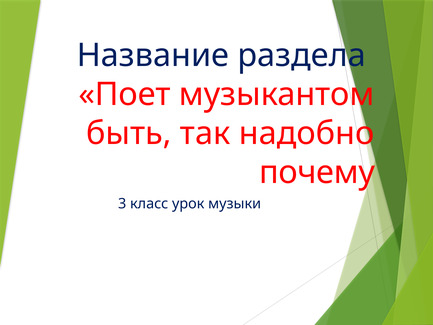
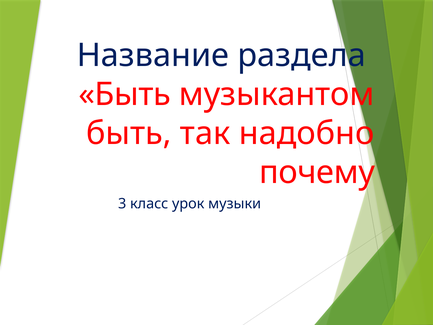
Поет: Поет -> Быть (125, 94)
